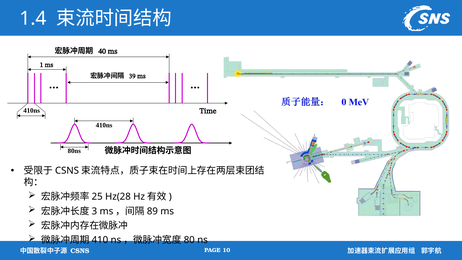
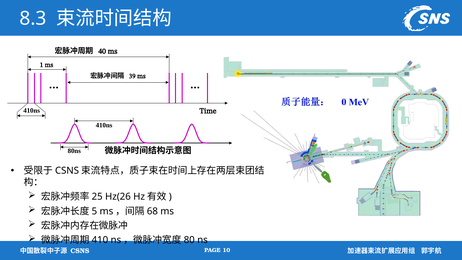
1.4: 1.4 -> 8.3 (33, 19)
Hz(28: Hz(28 -> Hz(26 (118, 197)
3: 3 -> 5 (94, 211)
89: 89 -> 68 (152, 211)
